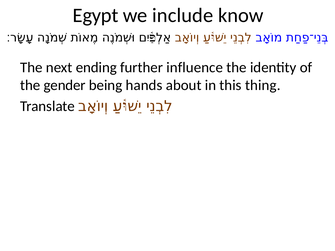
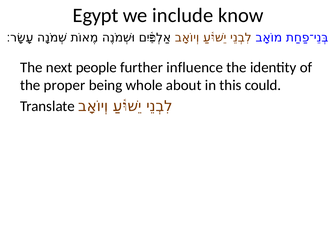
ending: ending -> people (96, 67)
gender: gender -> proper (64, 85)
hands: hands -> whole (144, 85)
thing: thing -> could (263, 85)
